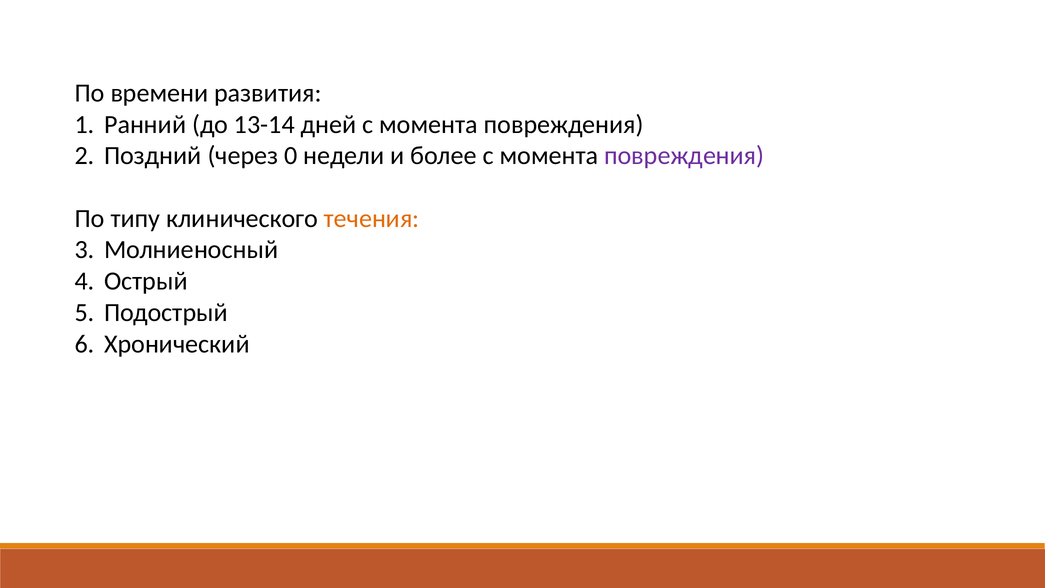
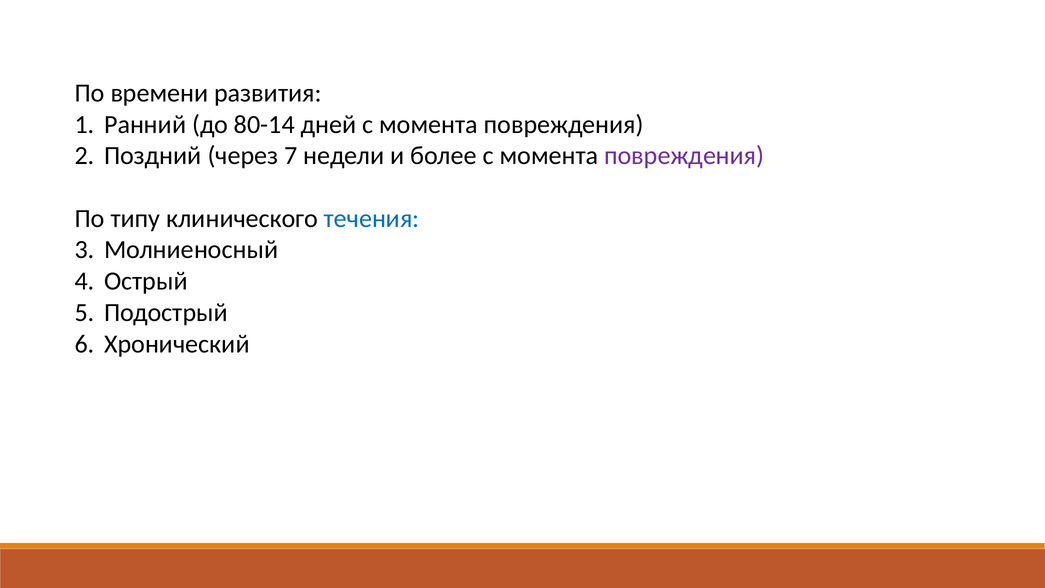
13-14: 13-14 -> 80-14 (264, 124)
0: 0 -> 7 (291, 156)
течения colour: orange -> blue (372, 218)
